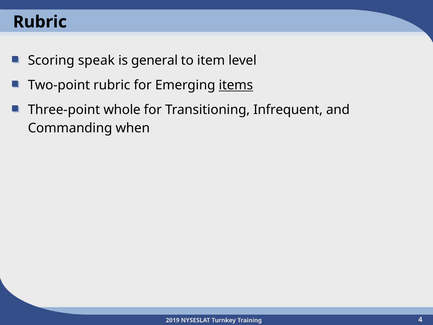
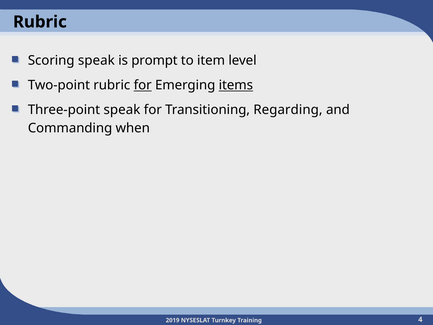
general: general -> prompt (154, 61)
for underline: none -> present (143, 85)
Three-point whole: whole -> speak (122, 110)
Infrequent: Infrequent -> Regarding (288, 110)
